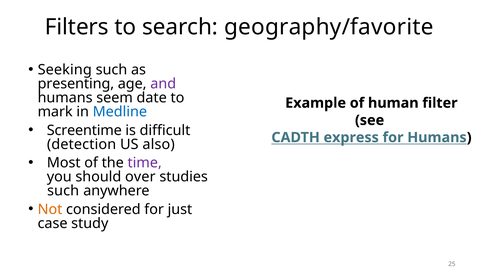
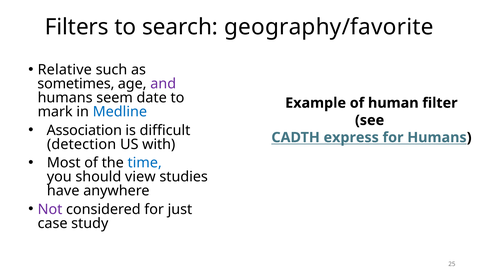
Seeking: Seeking -> Relative (65, 70)
presenting: presenting -> sometimes (76, 84)
Screentime: Screentime -> Association (84, 131)
also: also -> with (159, 144)
time colour: purple -> blue (145, 163)
over: over -> view (140, 177)
such: such -> have (63, 191)
Not colour: orange -> purple (50, 210)
